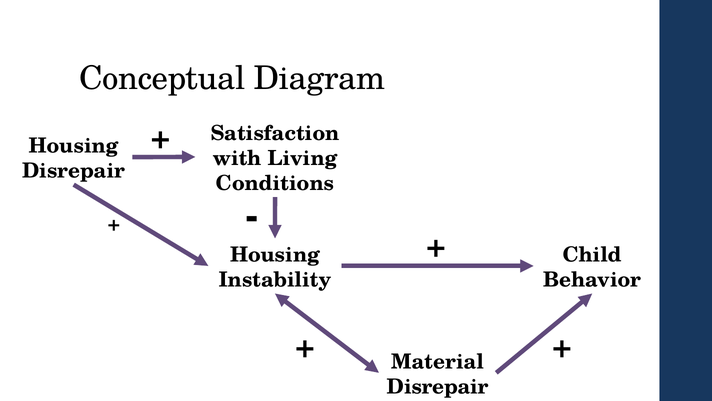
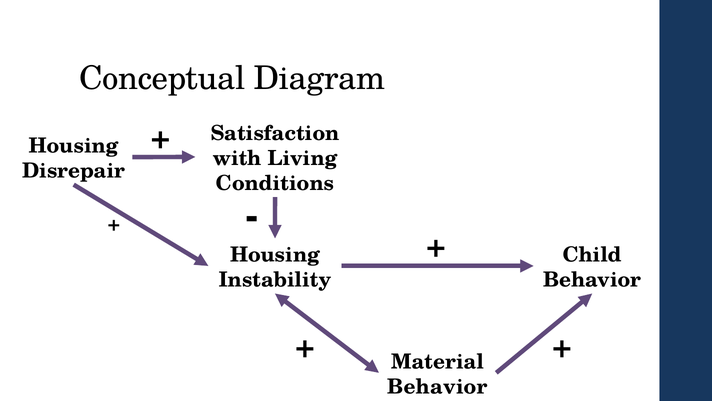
Disrepair: Disrepair -> Behavior (437, 386)
